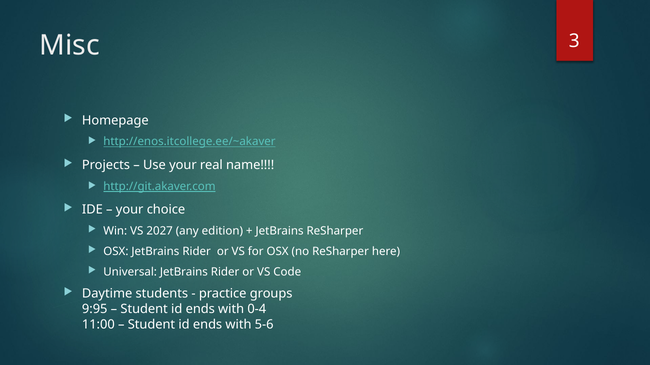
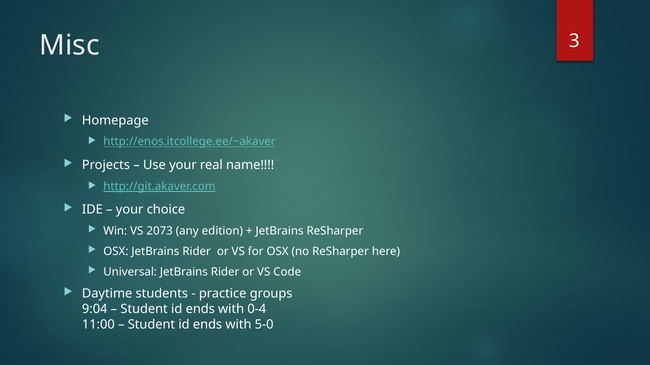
2027: 2027 -> 2073 (160, 231)
9:95: 9:95 -> 9:04 (95, 309)
5-6: 5-6 -> 5-0 (264, 325)
